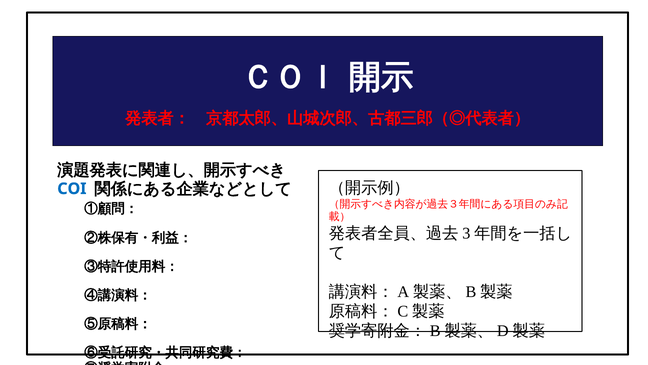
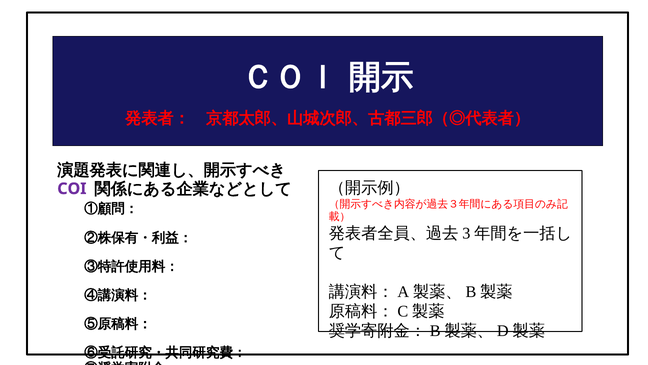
COI colour: blue -> purple (72, 188)
